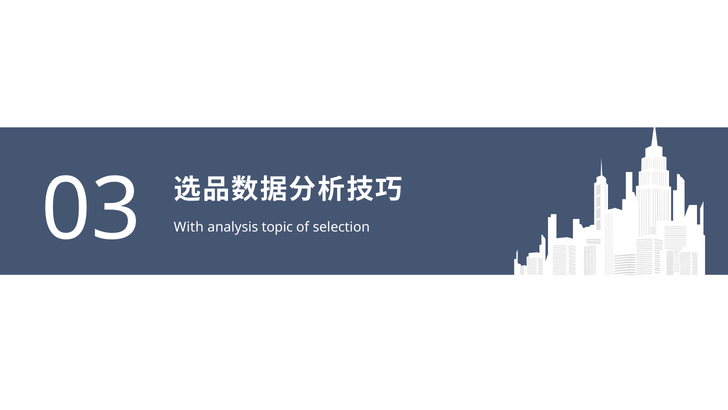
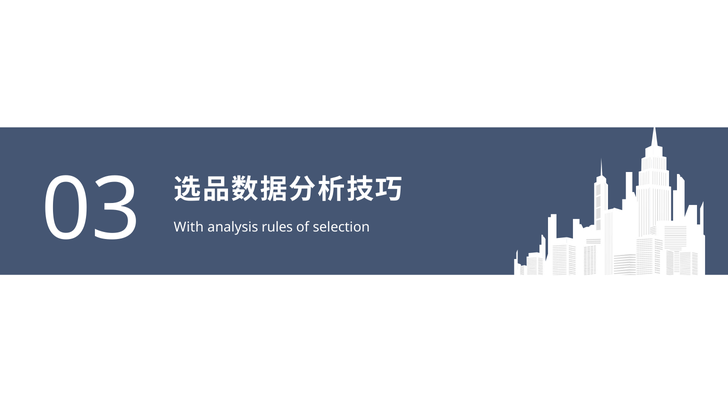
topic: topic -> rules (277, 227)
